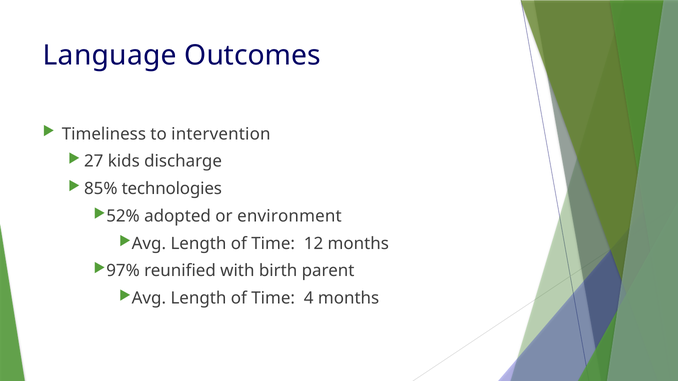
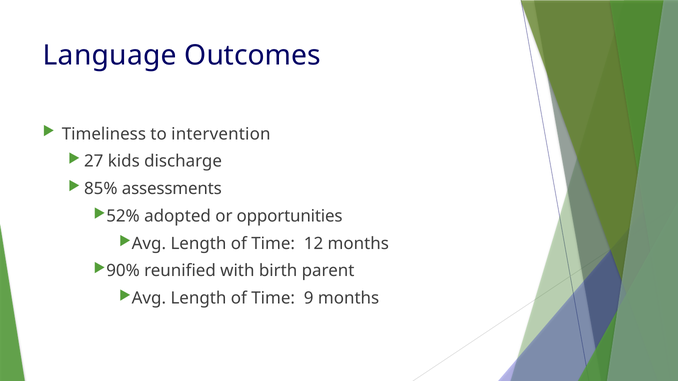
technologies: technologies -> assessments (172, 189)
environment: environment -> opportunities (290, 216)
97%: 97% -> 90% (123, 271)
4: 4 -> 9 (309, 299)
